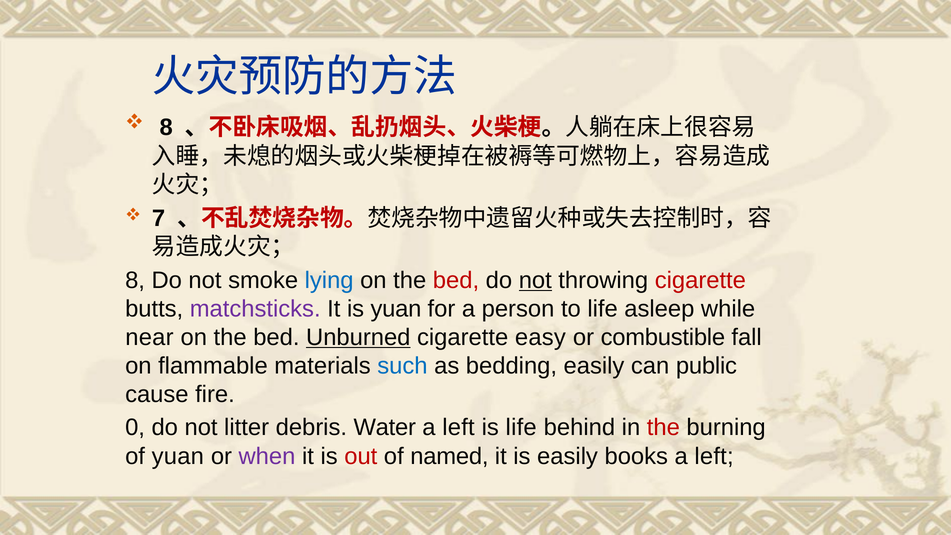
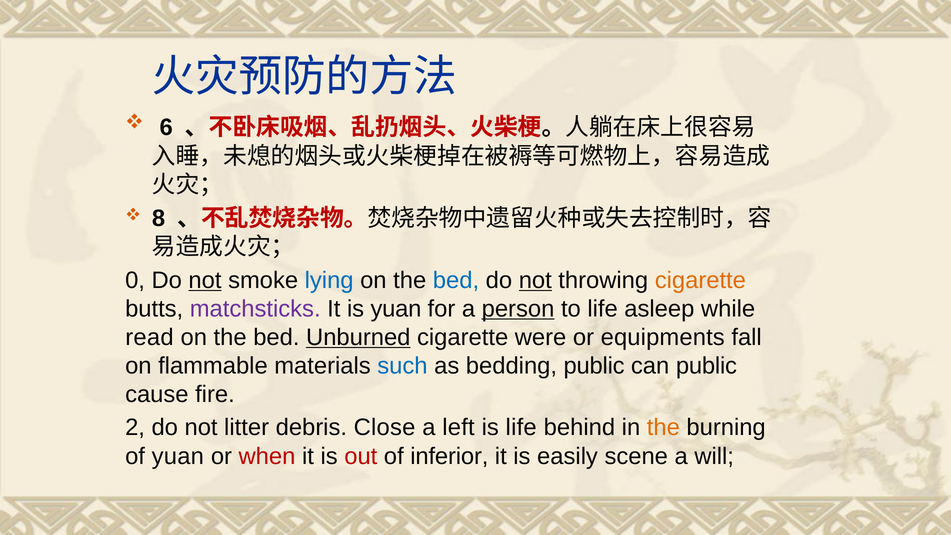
8: 8 -> 6 (166, 127)
7: 7 -> 8 (159, 218)
8: 8 -> 0 (135, 280)
not underline: none -> present (205, 280)
bed colour: red -> blue (456, 280)
cigarette colour: red -> orange (700, 280)
person underline: none -> present (518, 309)
near: near -> read (149, 337)
easy: easy -> were (541, 337)
combustible: combustible -> equipments (663, 337)
bedding easily: easily -> public (594, 366)
0: 0 -> 2 (135, 428)
Water: Water -> Close (385, 428)
the colour: red -> orange (663, 428)
when colour: purple -> red (267, 456)
named: named -> inferior (449, 456)
books: books -> scene (636, 456)
left: left -> will (714, 456)
